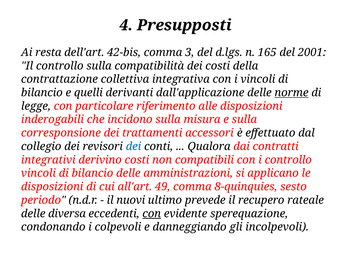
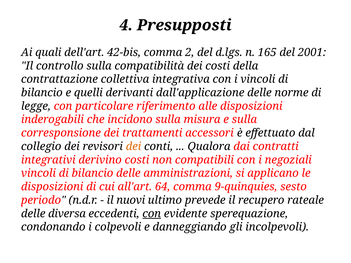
resta: resta -> quali (48, 52)
3: 3 -> 2 (190, 52)
norme underline: present -> none (291, 93)
dei colour: blue -> orange (134, 147)
i controllo: controllo -> negoziali (288, 160)
49: 49 -> 64 (163, 187)
8-quinquies: 8-quinquies -> 9-quinquies (246, 187)
